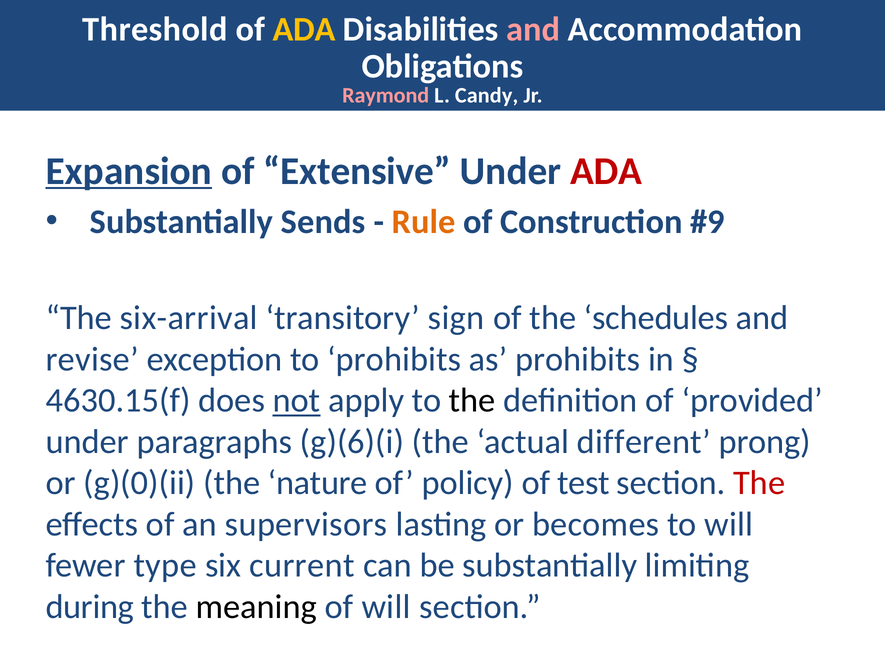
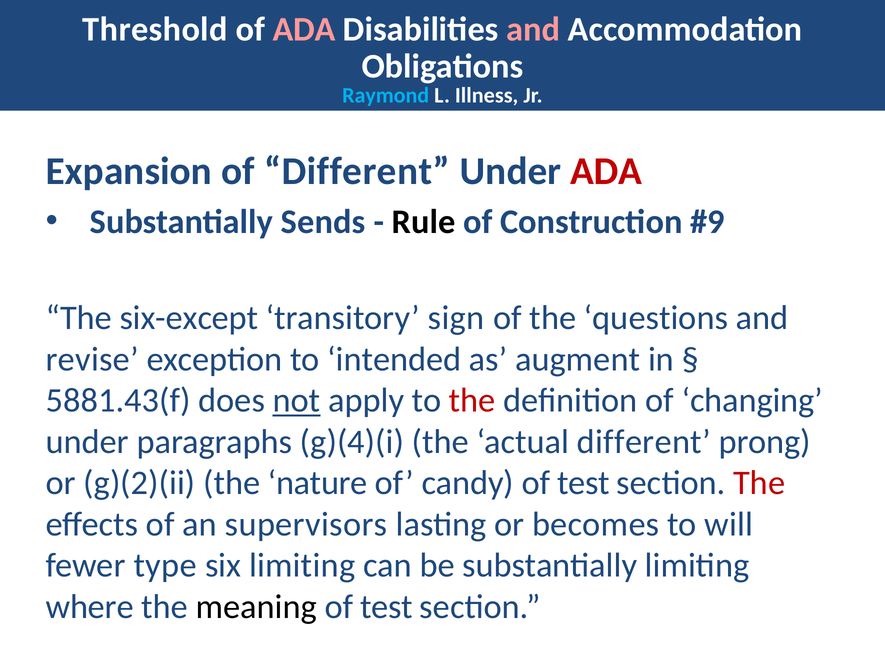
ADA colour: yellow -> pink (304, 29)
Raymond colour: pink -> light blue (386, 95)
Candy: Candy -> Illness (487, 95)
Expansion underline: present -> none (129, 171)
of Extensive: Extensive -> Different (357, 171)
Rule colour: orange -> black (424, 222)
six-arrival: six-arrival -> six-except (189, 318)
schedules: schedules -> questions (656, 318)
to prohibits: prohibits -> intended (394, 359)
as prohibits: prohibits -> augment (578, 359)
4630.15(f: 4630.15(f -> 5881.43(f (118, 400)
the colour: black -> red (472, 400)
provided: provided -> changing (752, 400)
g)(6)(i: g)(6)(i -> g)(4)(i (352, 442)
g)(0)(ii: g)(0)(ii -> g)(2)(ii (139, 483)
policy: policy -> candy (468, 483)
six current: current -> limiting (302, 565)
during: during -> where (90, 606)
will: will -> test (387, 606)
